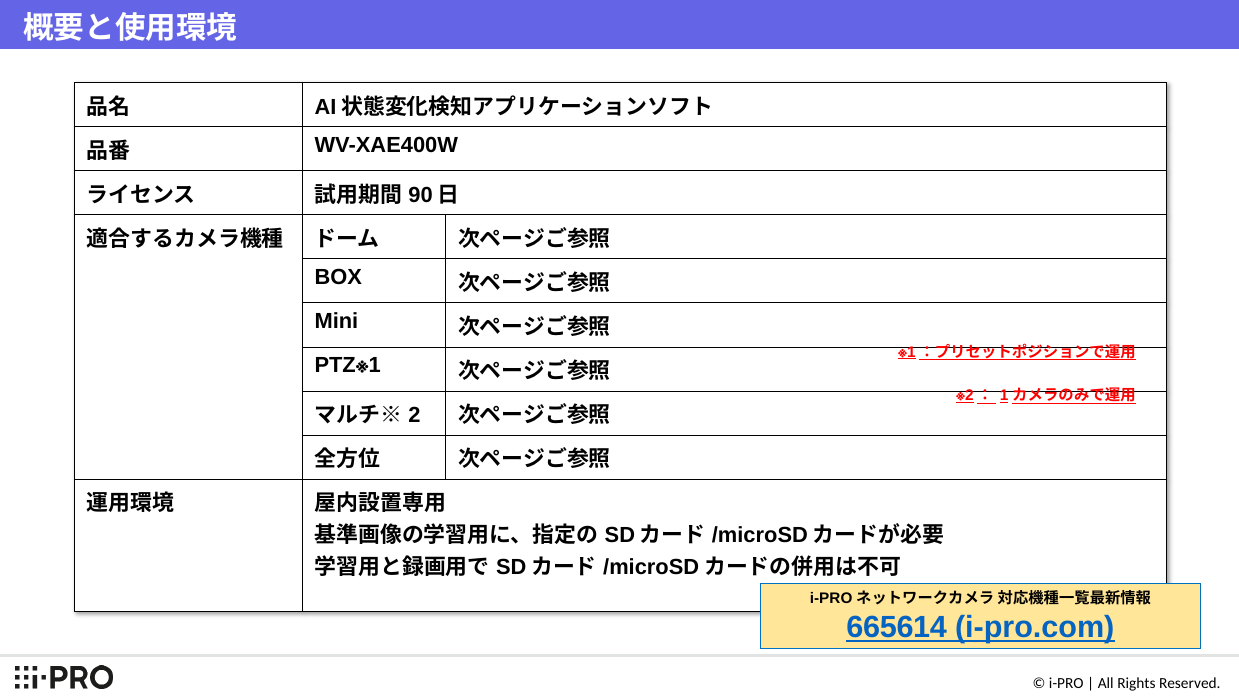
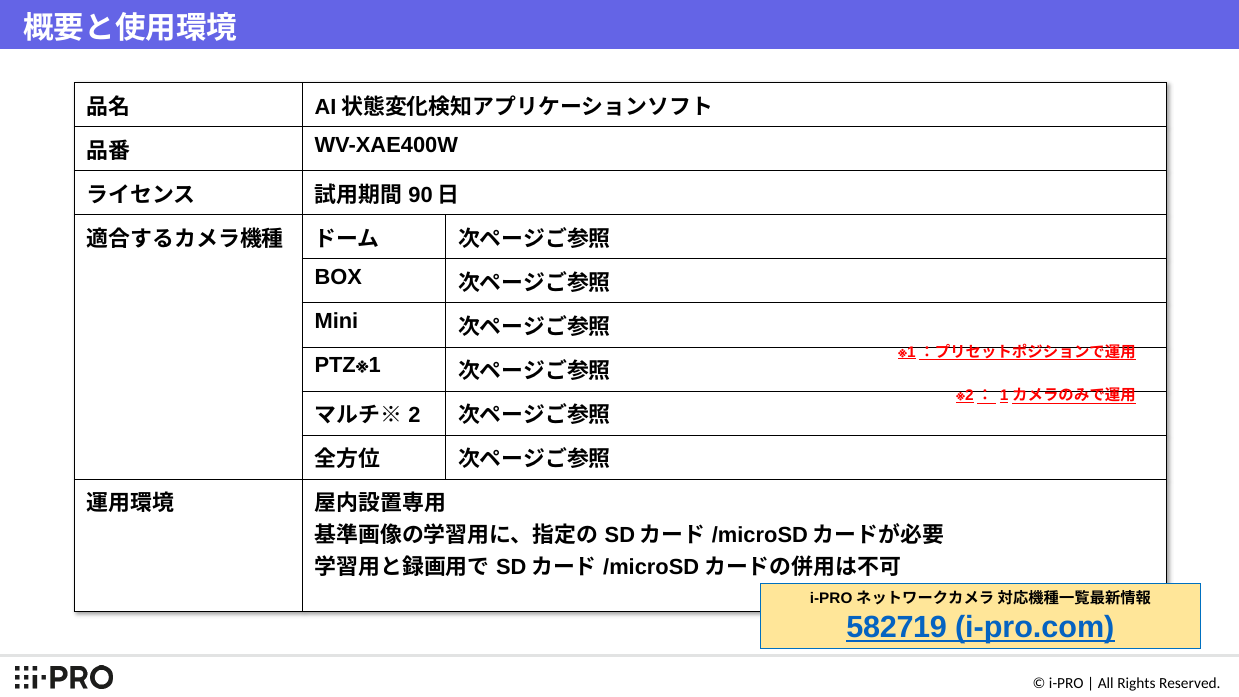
665614: 665614 -> 582719 (897, 627)
